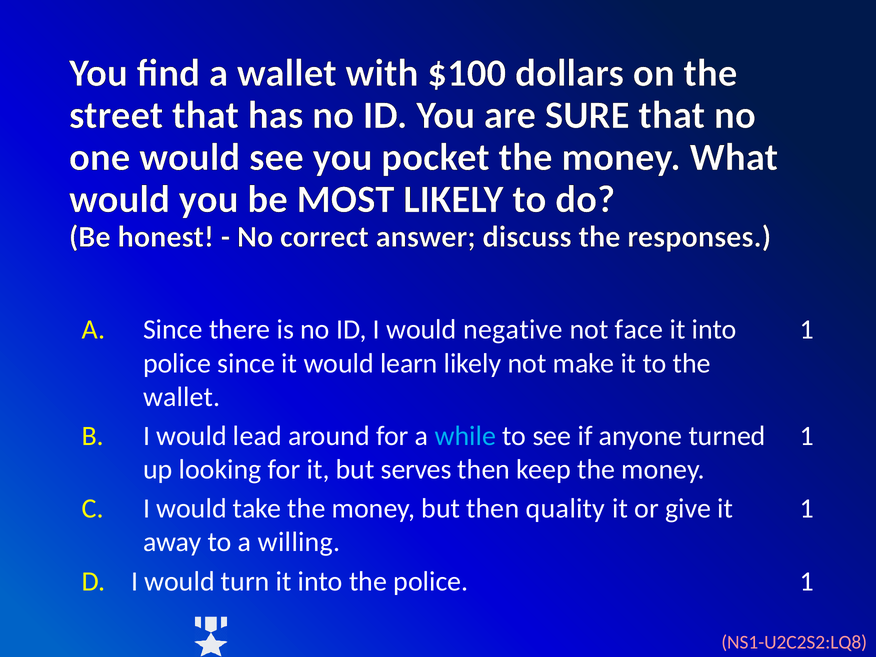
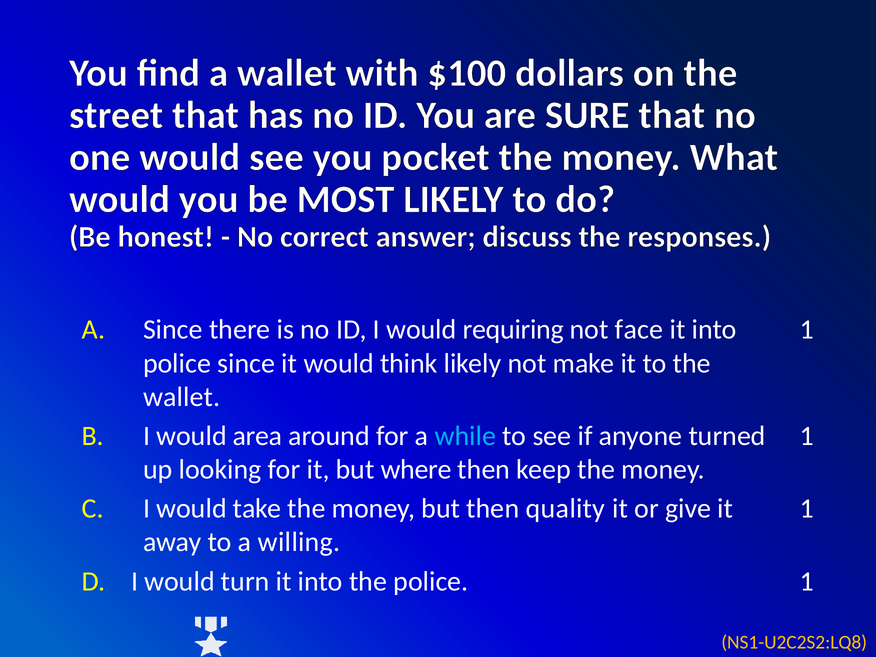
negative: negative -> requiring (513, 330)
learn: learn -> think (409, 363)
lead: lead -> area (258, 436)
serves: serves -> where (416, 470)
NS1-U2C2S2:LQ8 colour: pink -> yellow (794, 643)
